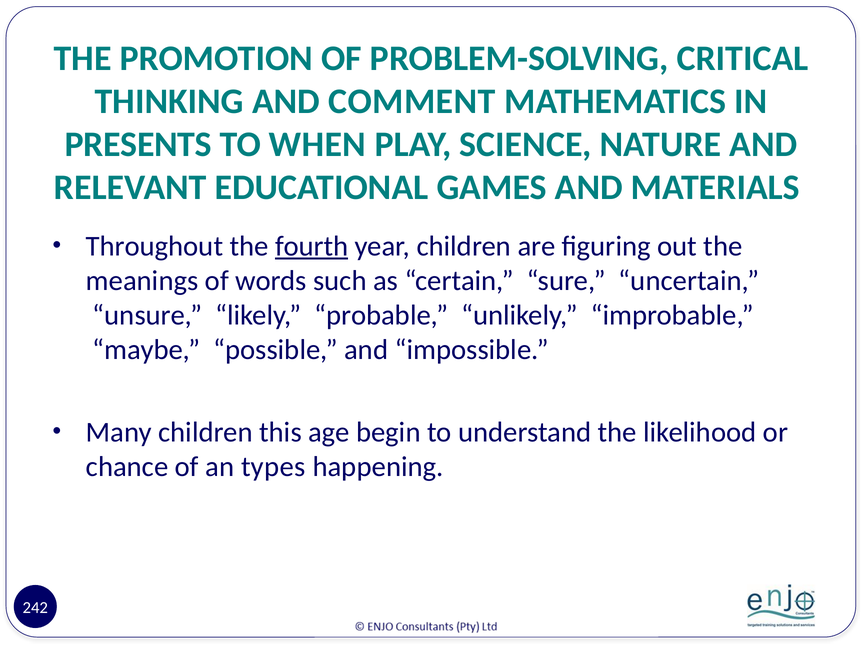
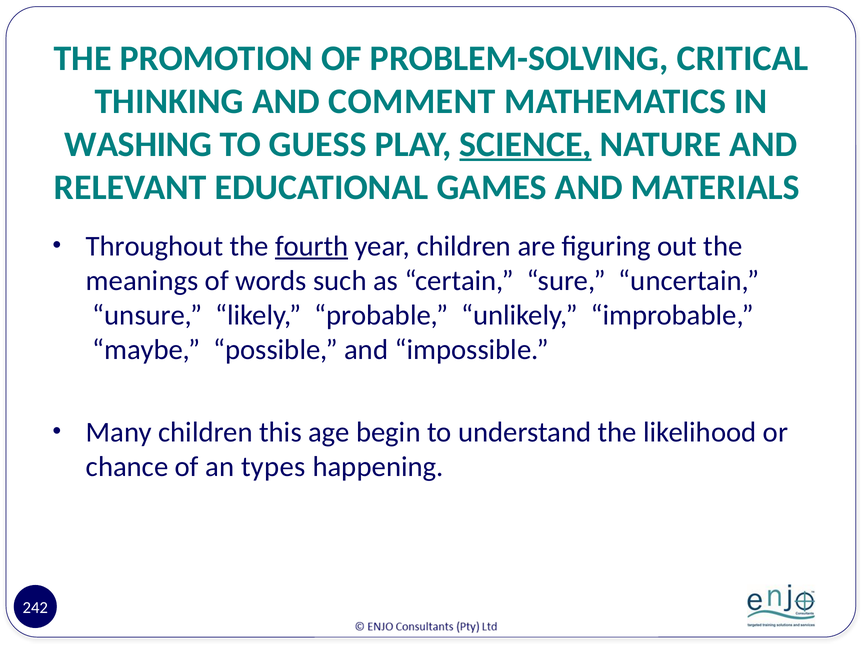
PRESENTS: PRESENTS -> WASHING (138, 144)
WHEN: WHEN -> GUESS (318, 144)
SCIENCE underline: none -> present (526, 144)
